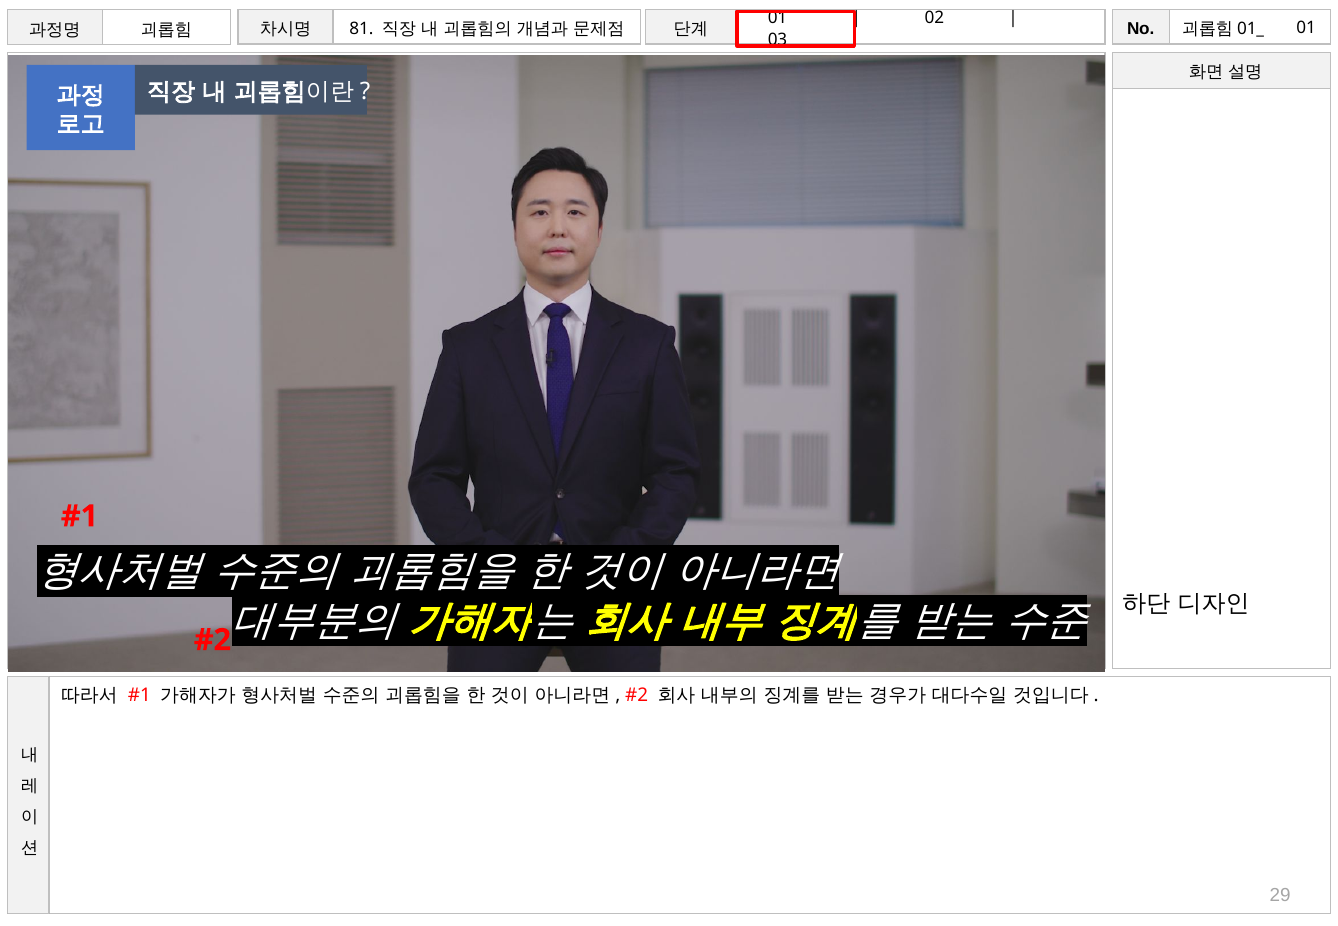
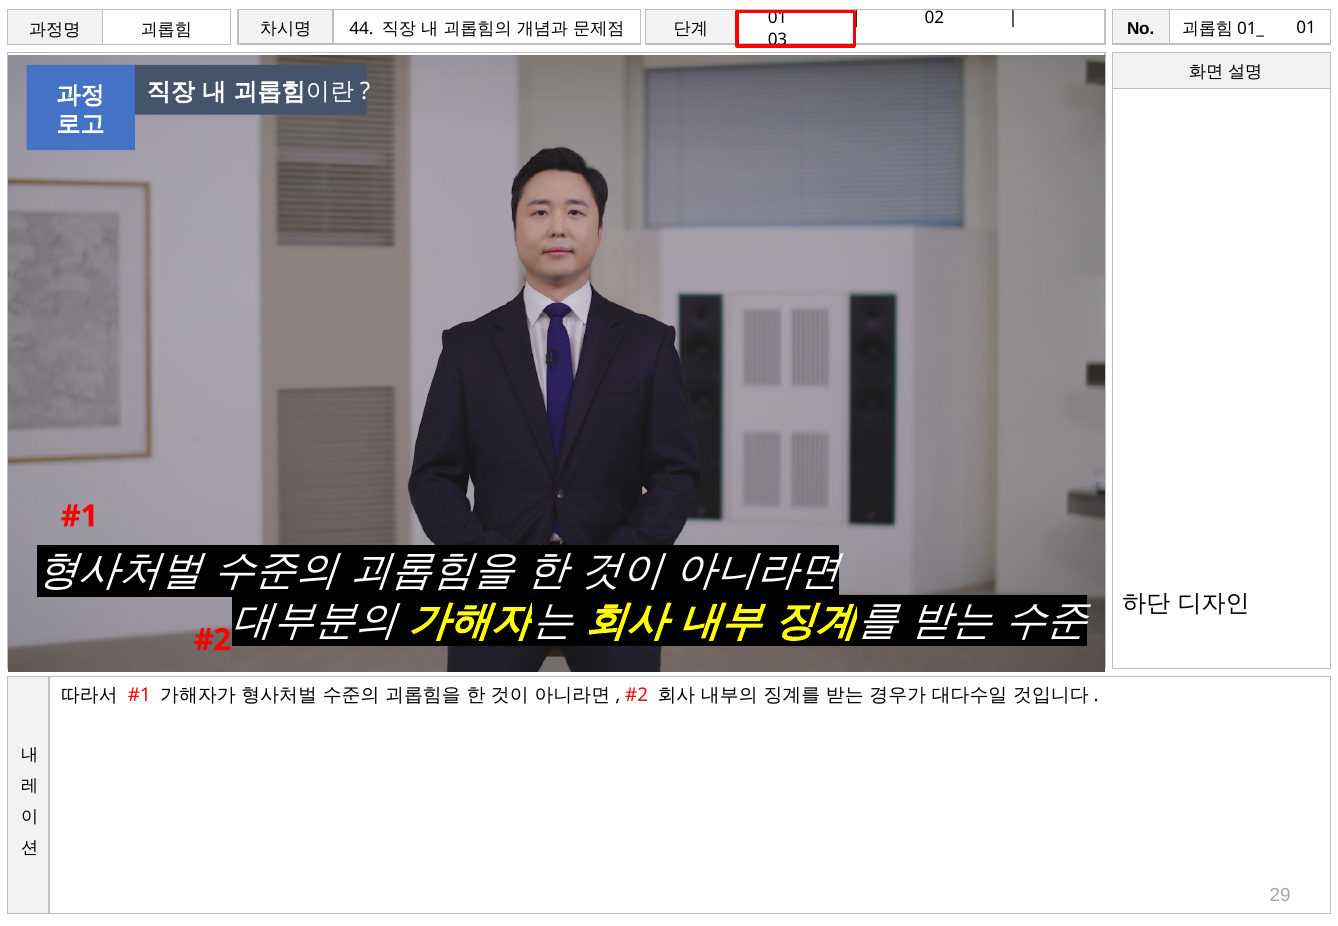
81: 81 -> 44 (361, 29)
